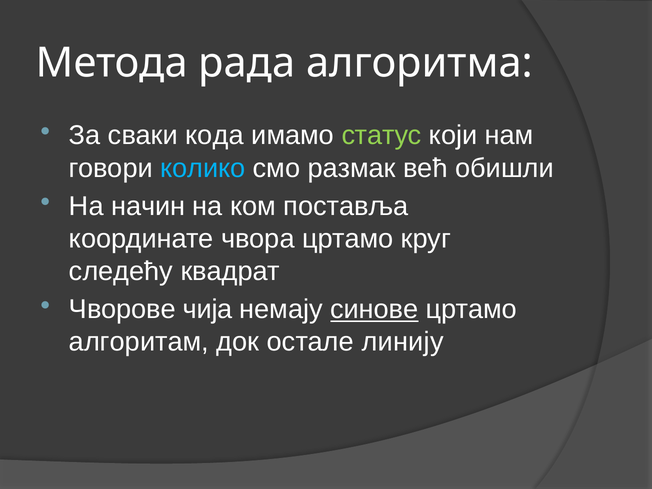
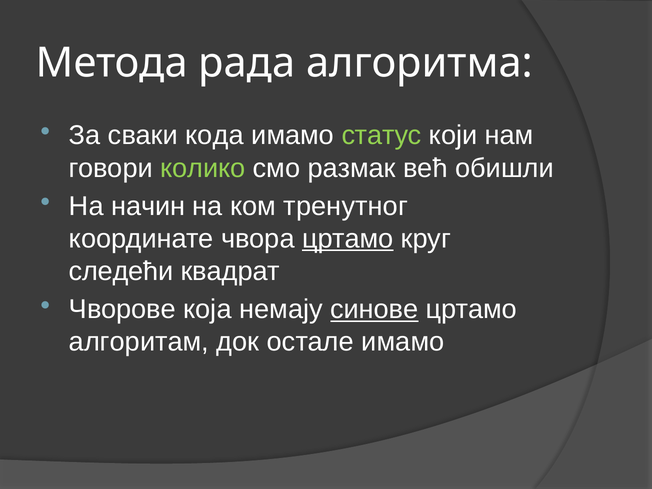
колико colour: light blue -> light green (203, 168)
поставља: поставља -> тренутног (346, 206)
цртамо underline: none -> present (348, 239)
следећу: следећу -> следећи (121, 271)
чија: чија -> која (207, 309)
остале линију: линију -> имамо (403, 342)
